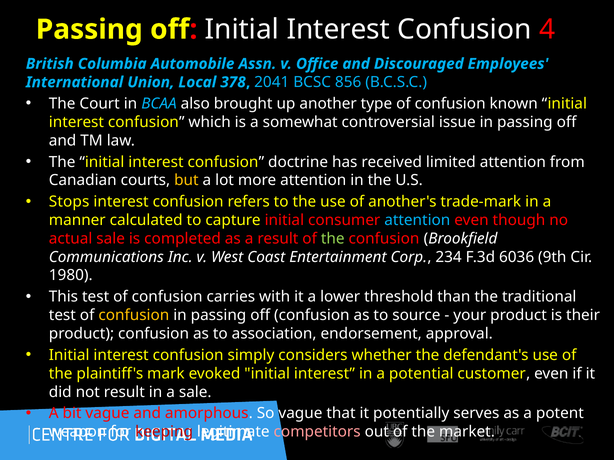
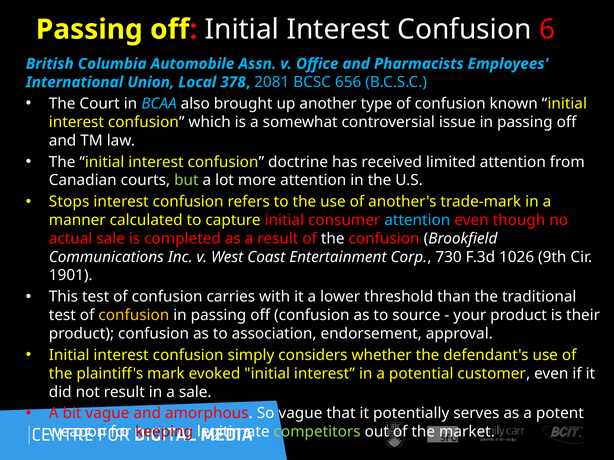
4: 4 -> 6 (547, 29)
Discouraged: Discouraged -> Pharmacists (419, 64)
2041: 2041 -> 2081 (272, 82)
856: 856 -> 656 (348, 82)
but colour: yellow -> light green (186, 181)
the colour: light green -> white (333, 239)
234: 234 -> 730 (449, 257)
6036: 6036 -> 1026 (517, 257)
1980: 1980 -> 1901 (71, 276)
competitors colour: pink -> light green (317, 432)
